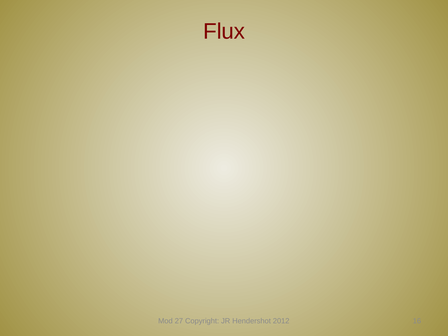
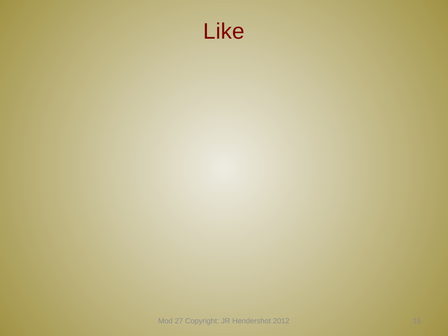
Flux: Flux -> Like (224, 31)
